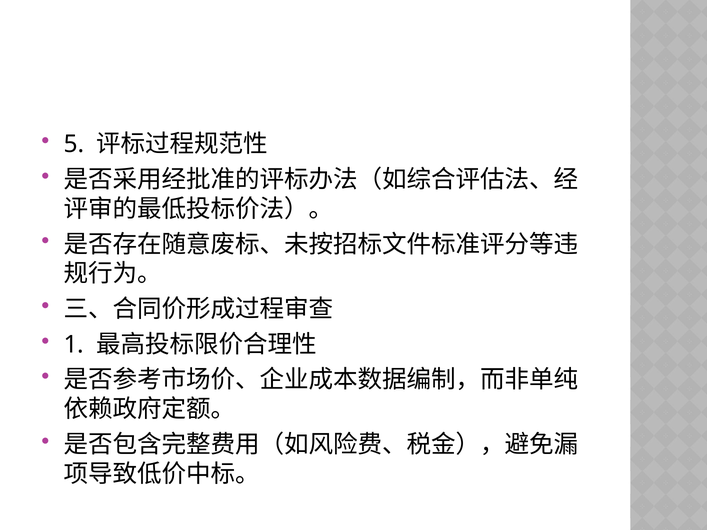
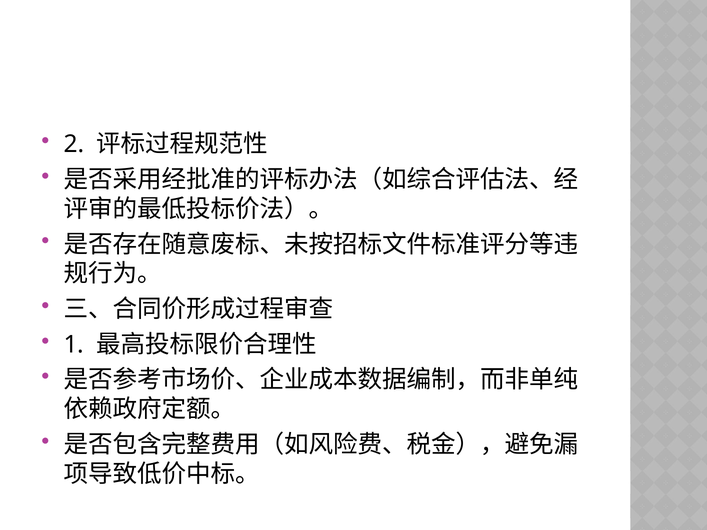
5: 5 -> 2 (74, 144)
